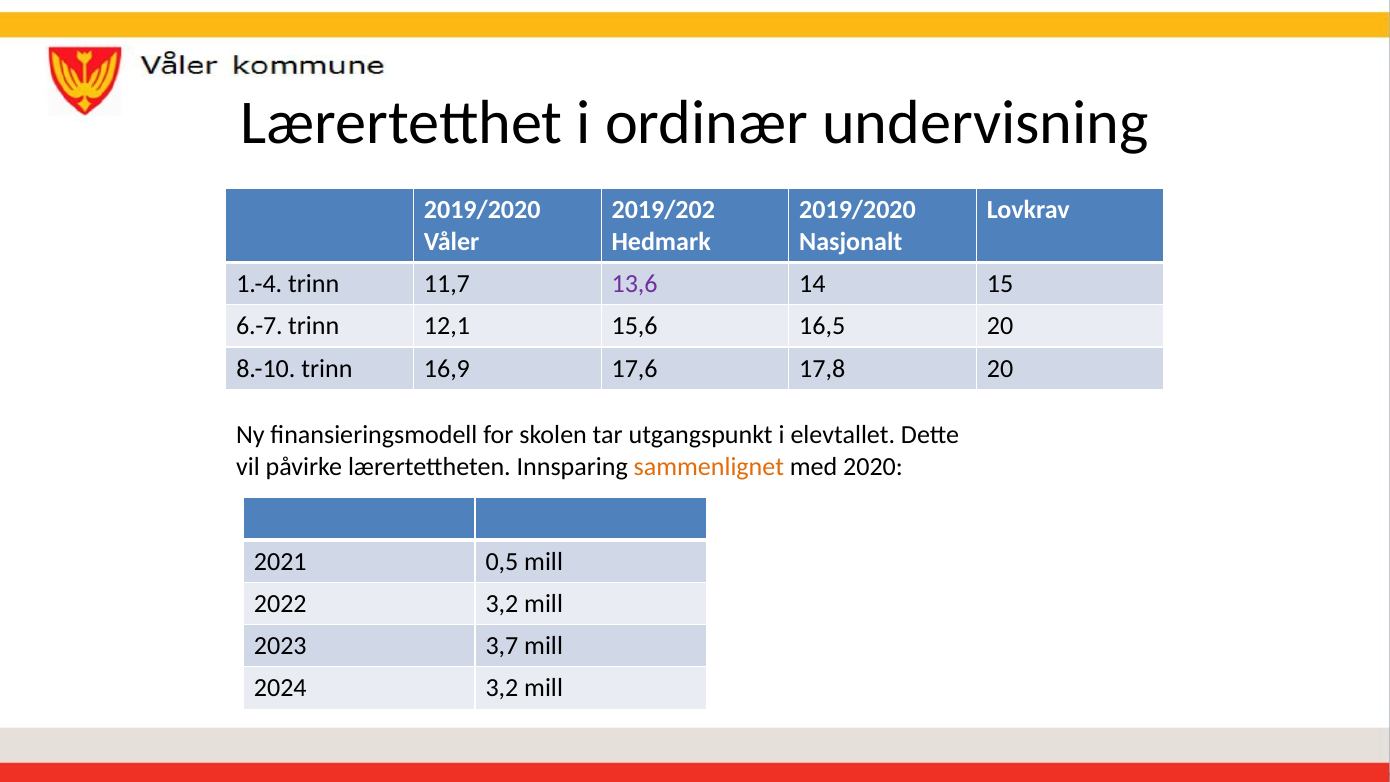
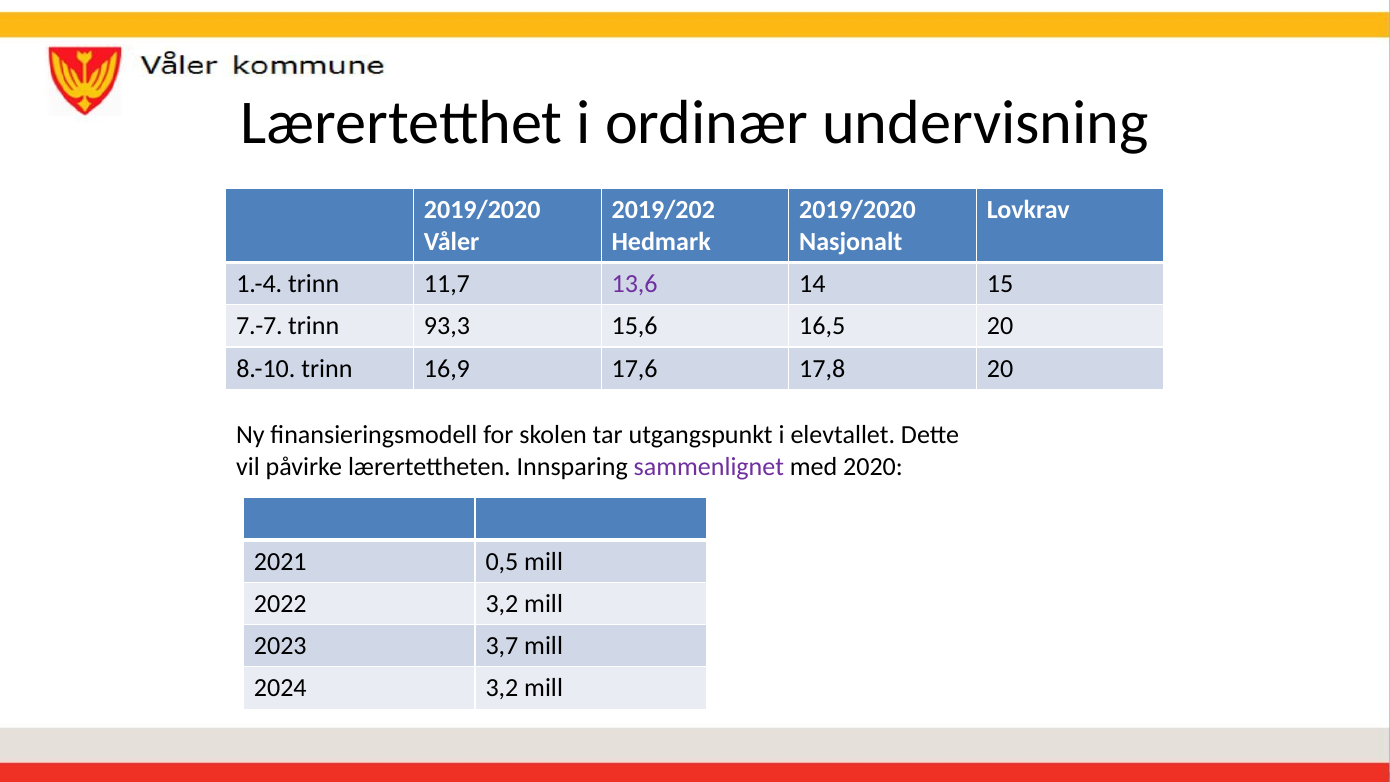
6.-7: 6.-7 -> 7.-7 (259, 326)
12,1: 12,1 -> 93,3 (447, 326)
sammenlignet colour: orange -> purple (709, 466)
